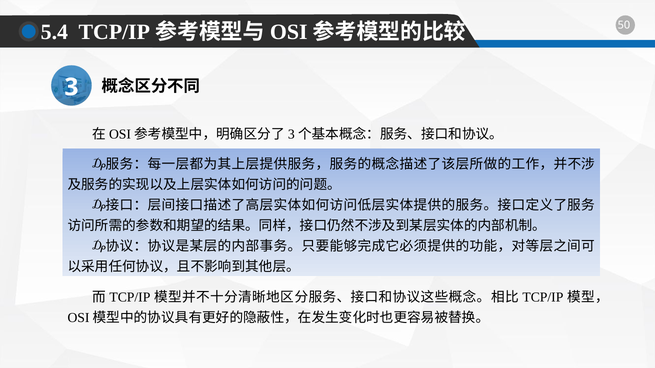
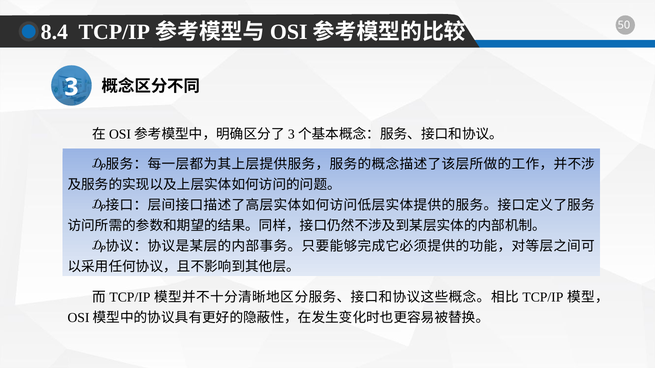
5.4: 5.4 -> 8.4 (54, 32)
